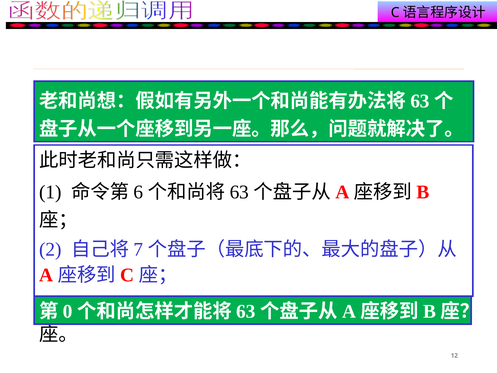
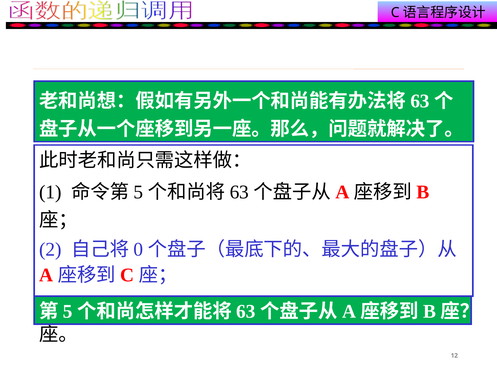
6: 6 -> 5 (138, 192)
7: 7 -> 0 (138, 249)
0: 0 -> 5 (68, 311)
